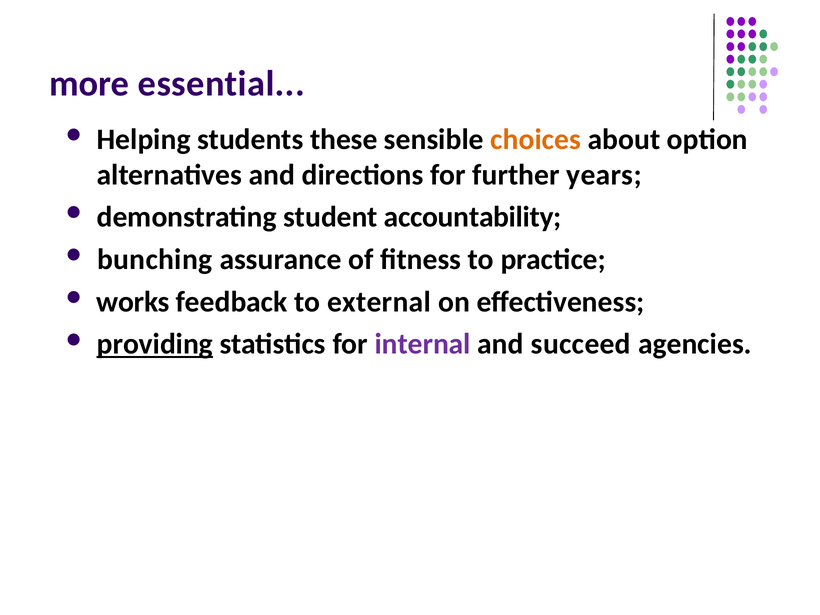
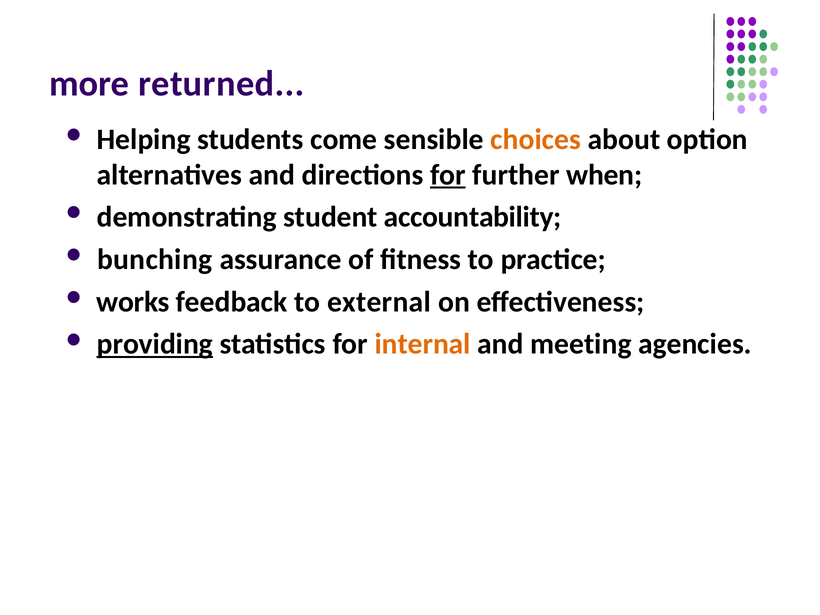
essential: essential -> returned (221, 84)
these: these -> come (344, 139)
for underline: none -> present (448, 175)
years: years -> when (604, 175)
internal colour: purple -> orange (423, 344)
succeed: succeed -> meeting (581, 344)
